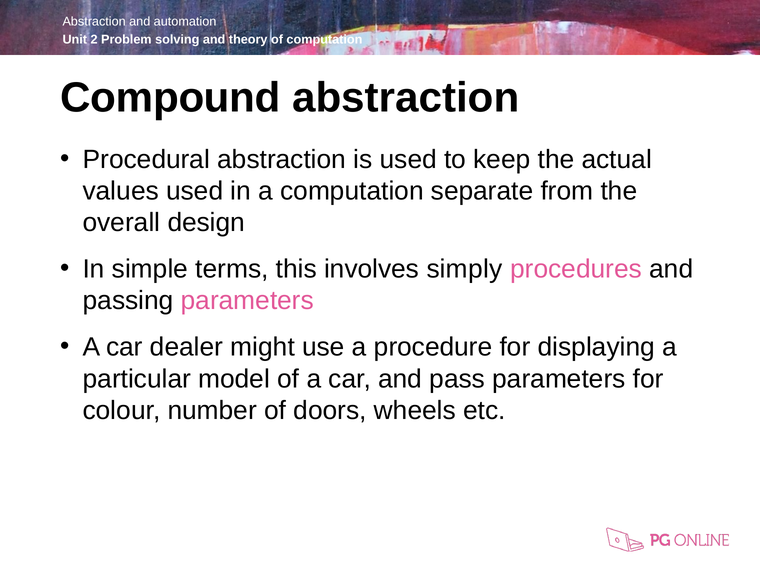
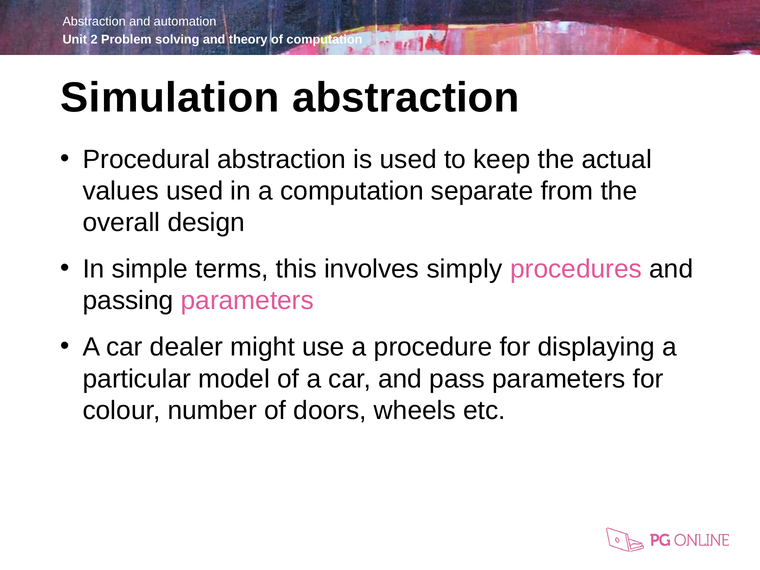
Compound: Compound -> Simulation (170, 98)
